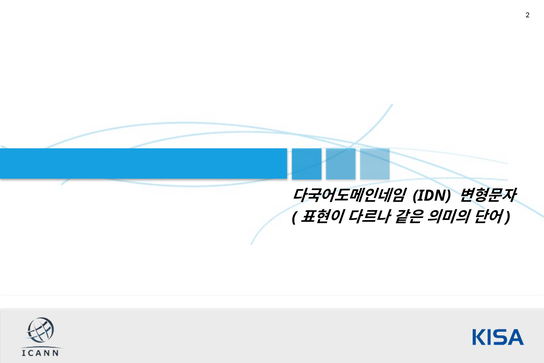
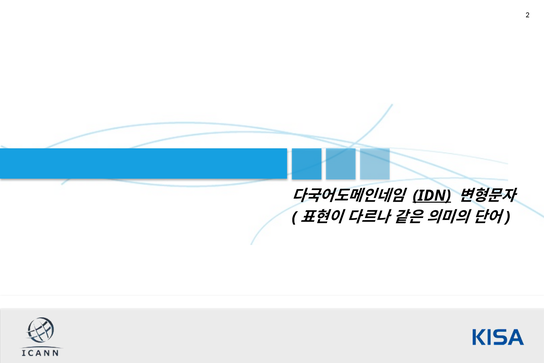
IDN underline: none -> present (432, 196)
